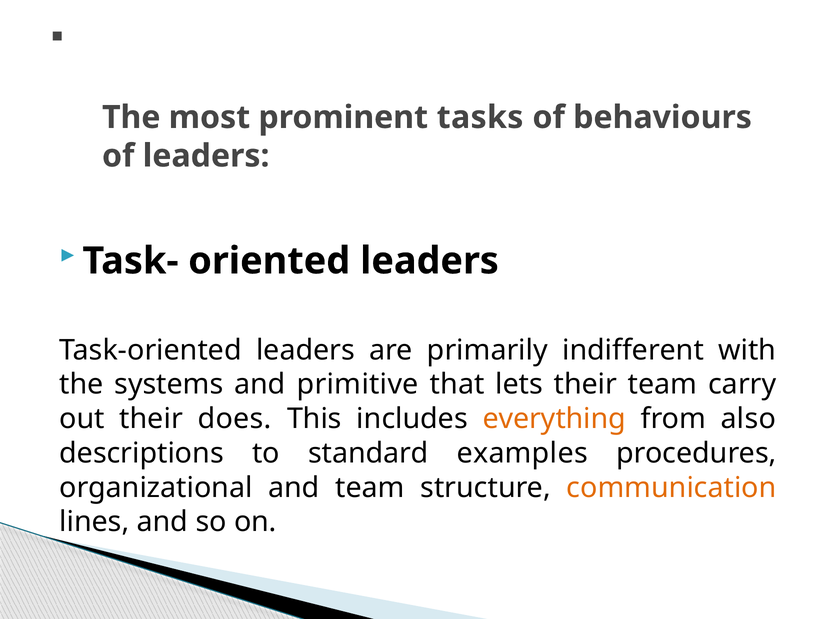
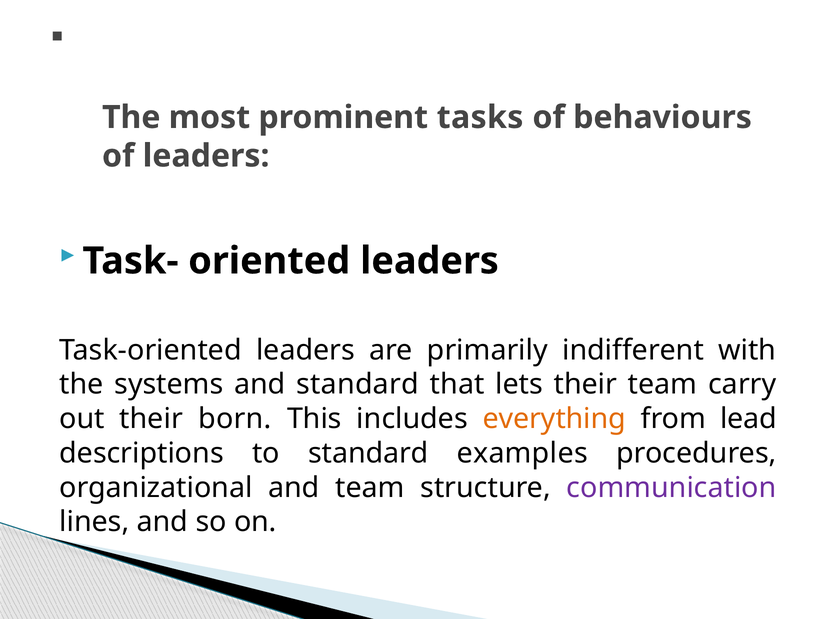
and primitive: primitive -> standard (358, 385)
does: does -> born (235, 419)
also: also -> lead (748, 419)
communication colour: orange -> purple (671, 488)
